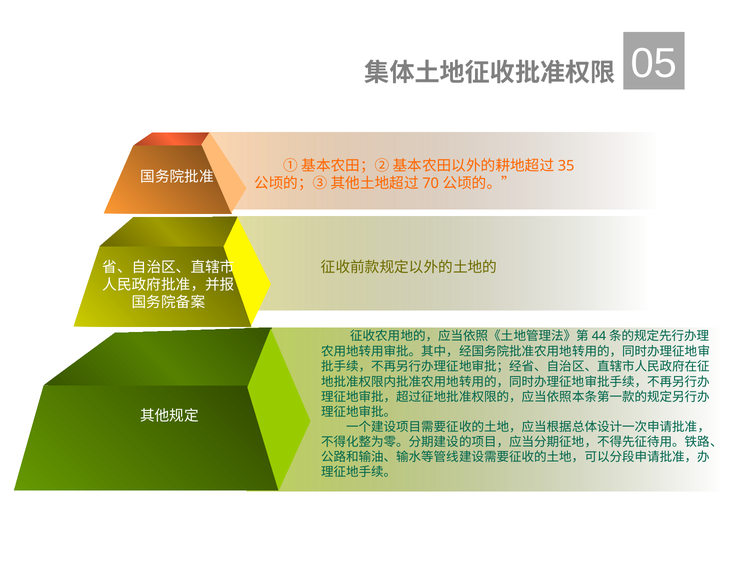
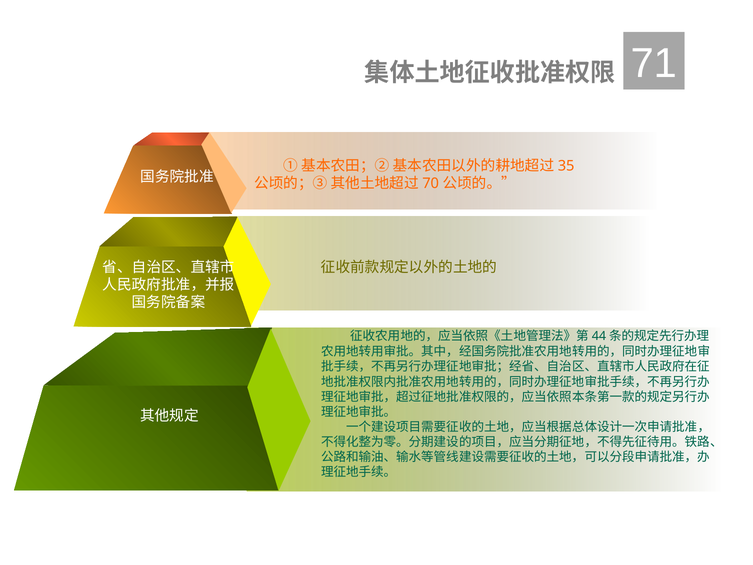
05: 05 -> 71 (654, 64)
